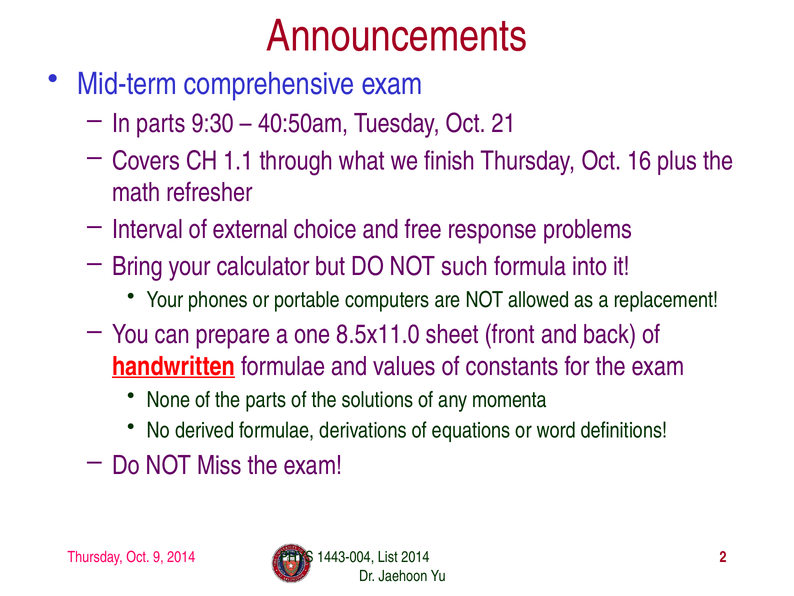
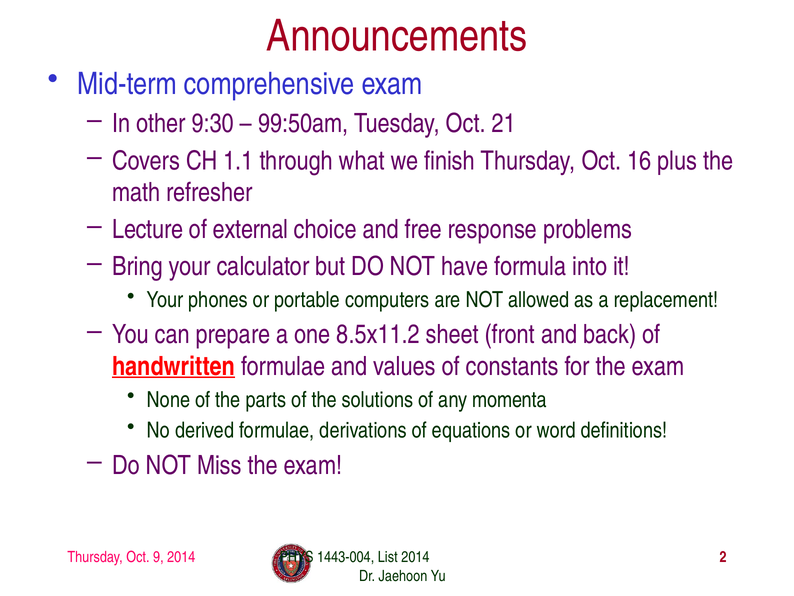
In parts: parts -> other (161, 124)
40:50am: 40:50am -> 99:50am (303, 124)
Interval: Interval -> Lecture (148, 229)
such: such -> have (465, 267)
8.5x11.0: 8.5x11.0 -> 8.5x11.2 (378, 334)
